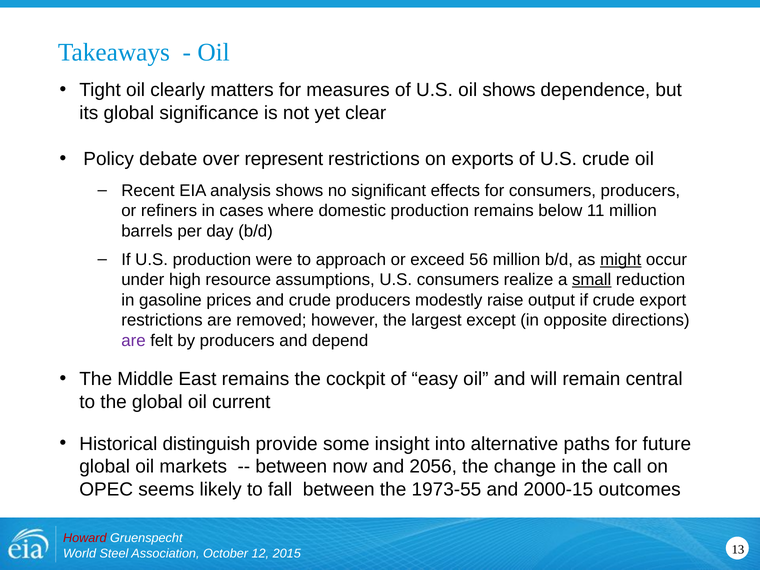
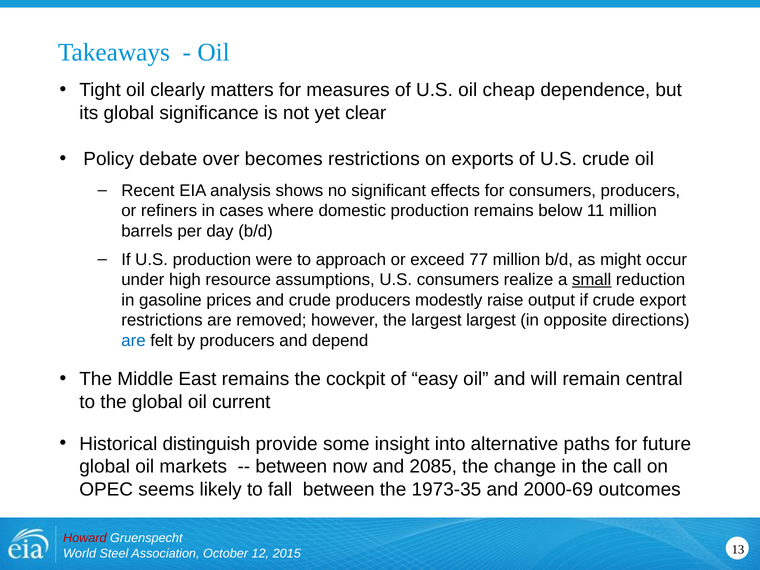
oil shows: shows -> cheap (509, 90)
represent: represent -> becomes (284, 159)
56: 56 -> 77 (479, 260)
might underline: present -> none (621, 260)
largest except: except -> largest (491, 320)
are colour: purple -> blue (134, 341)
2056: 2056 -> 2085 (433, 467)
1973-55: 1973-55 -> 1973-35 (446, 489)
2000-15: 2000-15 -> 2000-69 (558, 489)
